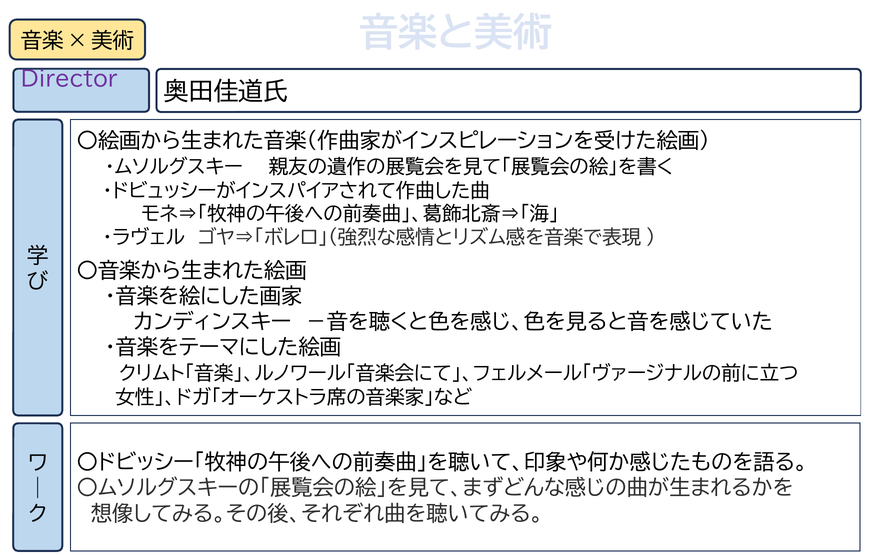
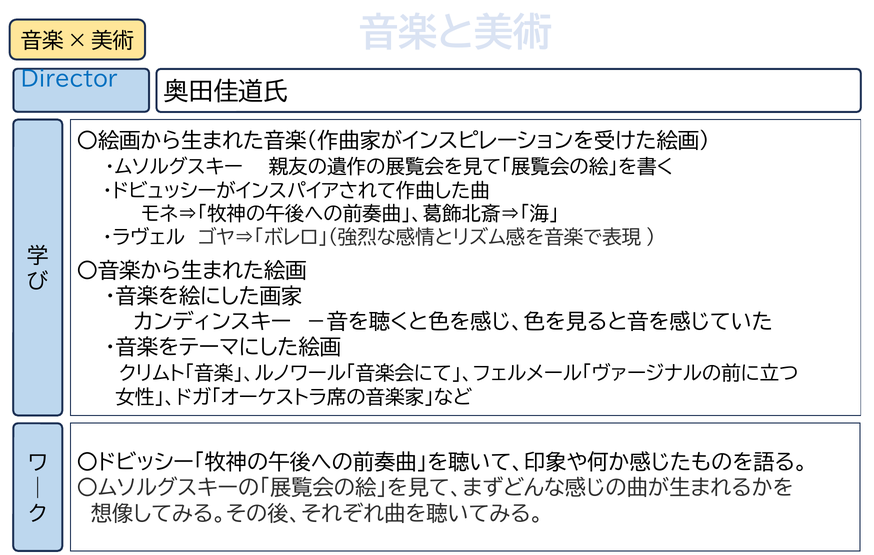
Director colour: purple -> blue (69, 79)
